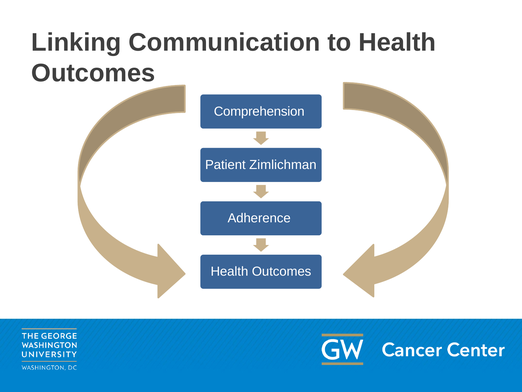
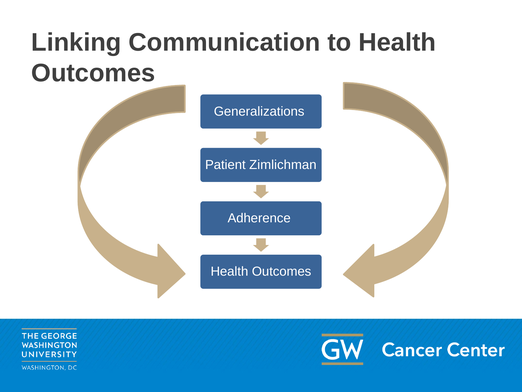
Comprehension: Comprehension -> Generalizations (259, 111)
